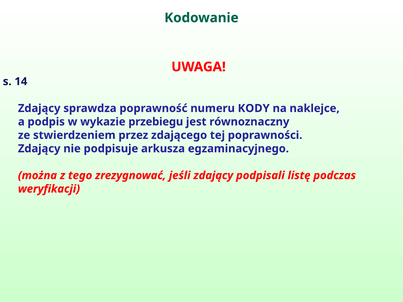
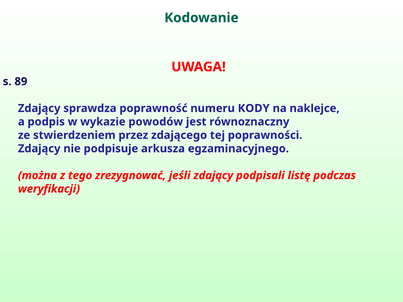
14: 14 -> 89 (21, 82)
przebiegu: przebiegu -> powodów (156, 122)
